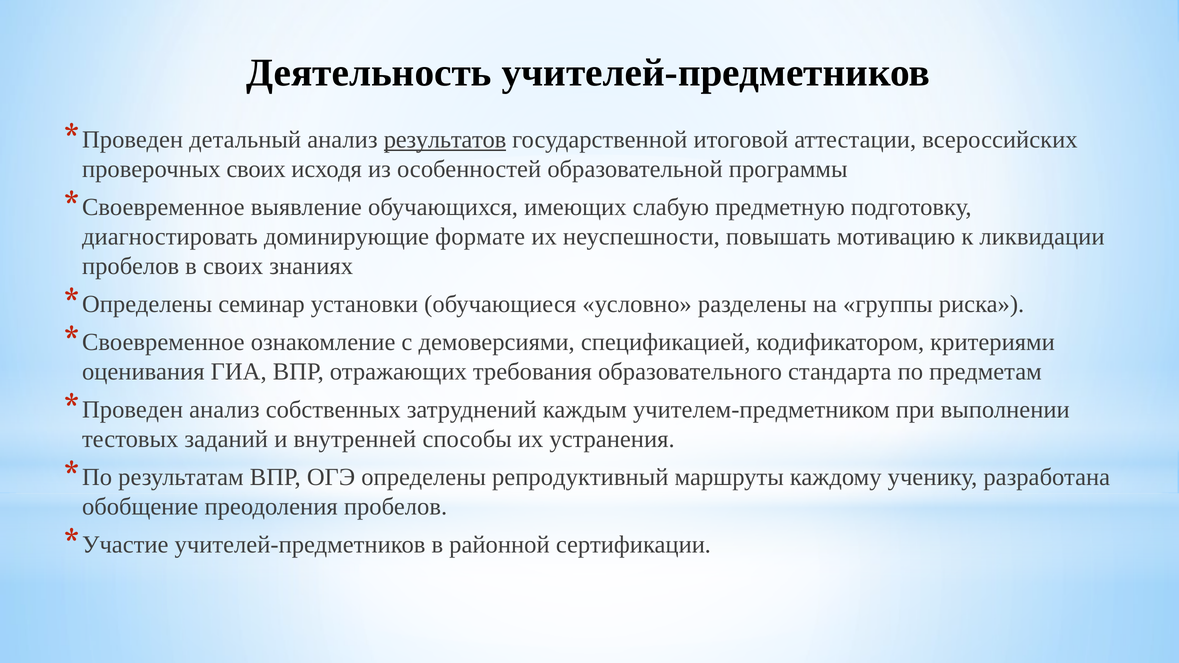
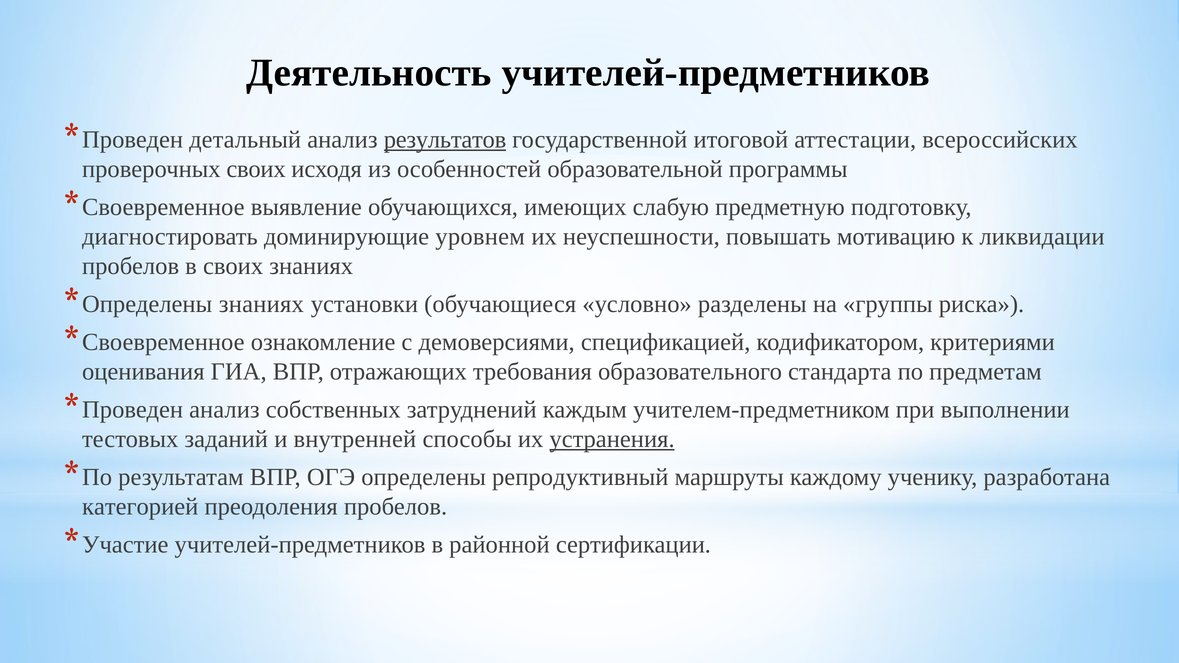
формате: формате -> уровнем (480, 237)
семинар: семинар -> знаниях (261, 304)
устранения underline: none -> present (612, 439)
обобщение: обобщение -> категорией (140, 507)
